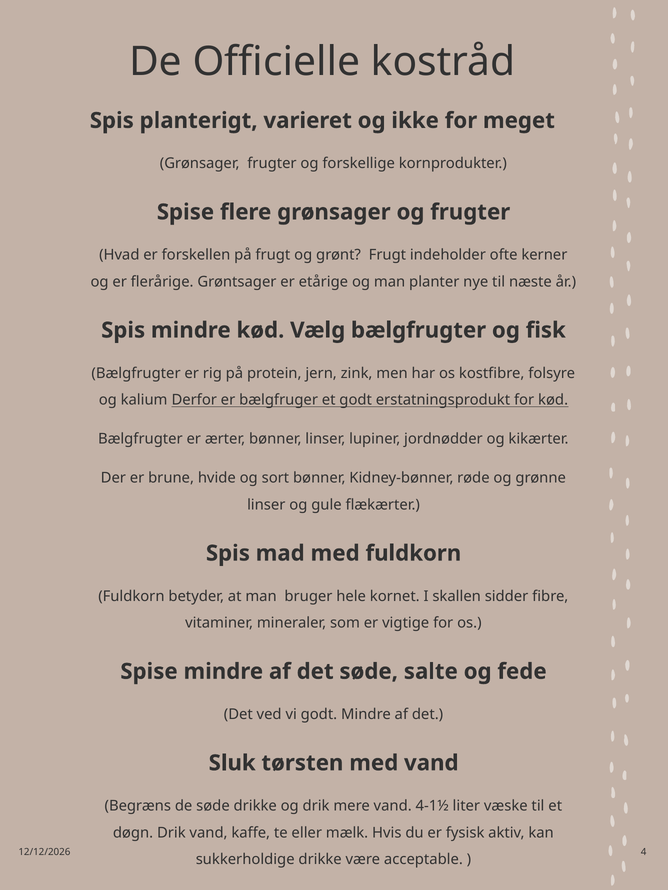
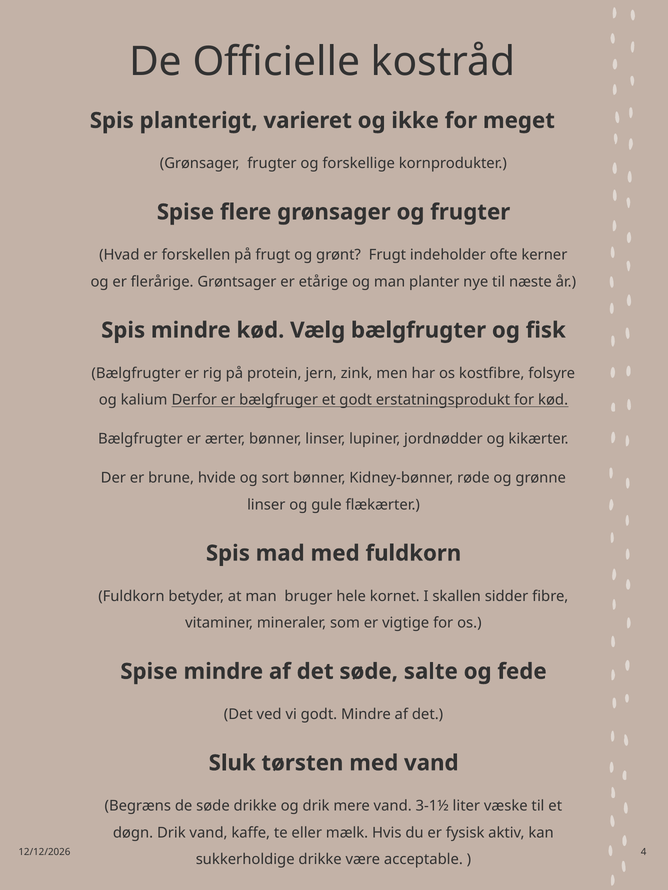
4-1½: 4-1½ -> 3-1½ (432, 807)
